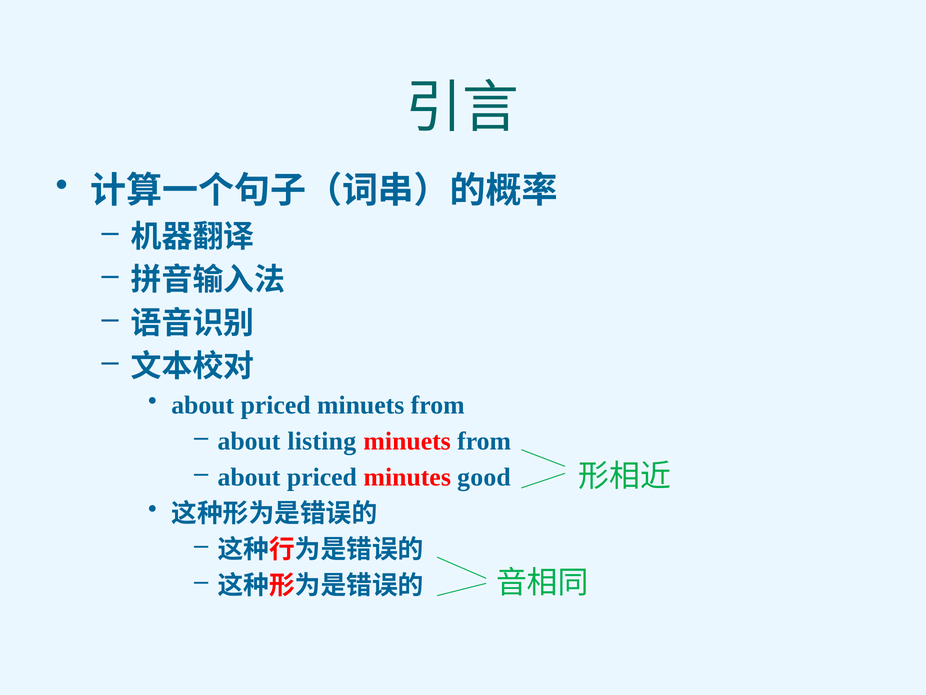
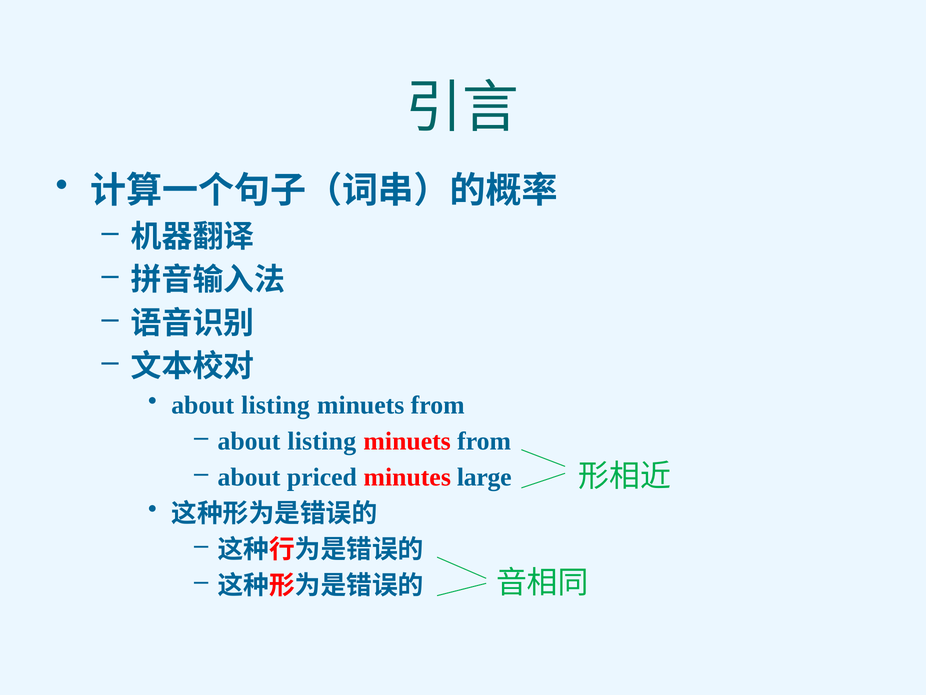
priced: priced -> listing (276, 405)
good: good -> large (484, 477)
